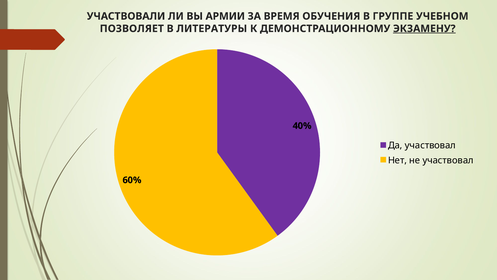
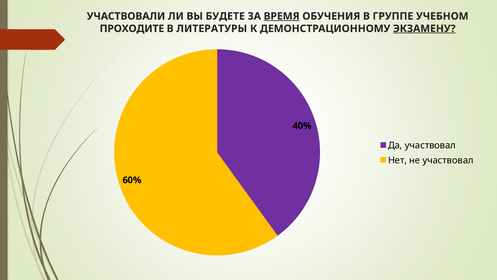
АРМИИ: АРМИИ -> БУДЕТЕ (225, 16)
ВРЕМЯ underline: none -> present (282, 16)
ПОЗВОЛЯЕТ: ПОЗВОЛЯЕТ -> ПРОХОДИТЕ (132, 29)
